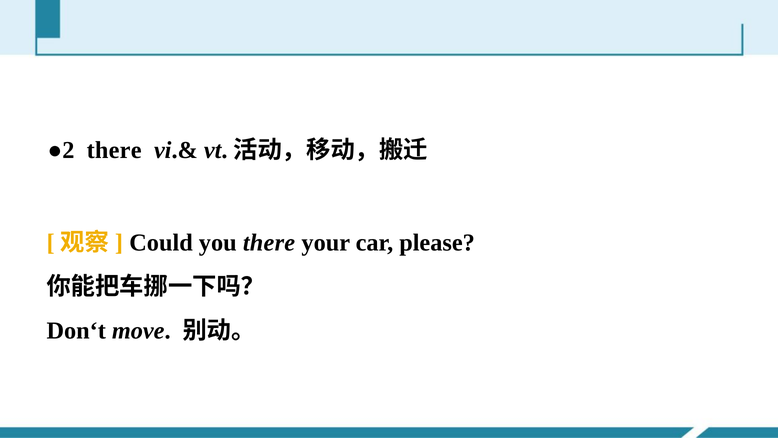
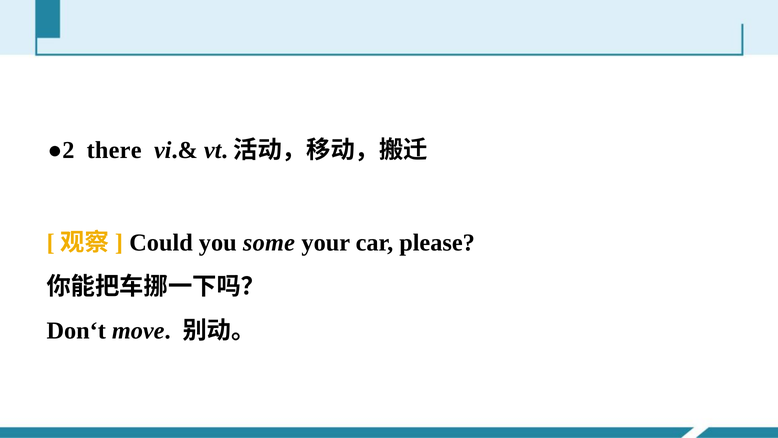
you there: there -> some (269, 243)
